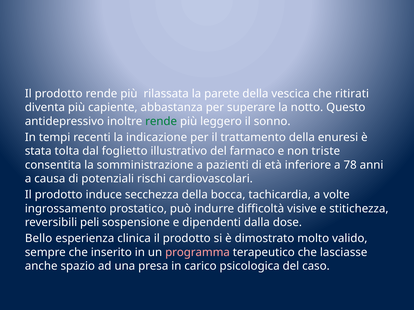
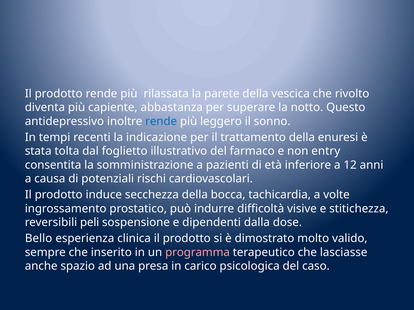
ritirati: ritirati -> rivolto (352, 94)
rende colour: green -> blue (161, 121)
triste: triste -> entry (326, 151)
78: 78 -> 12 (350, 165)
